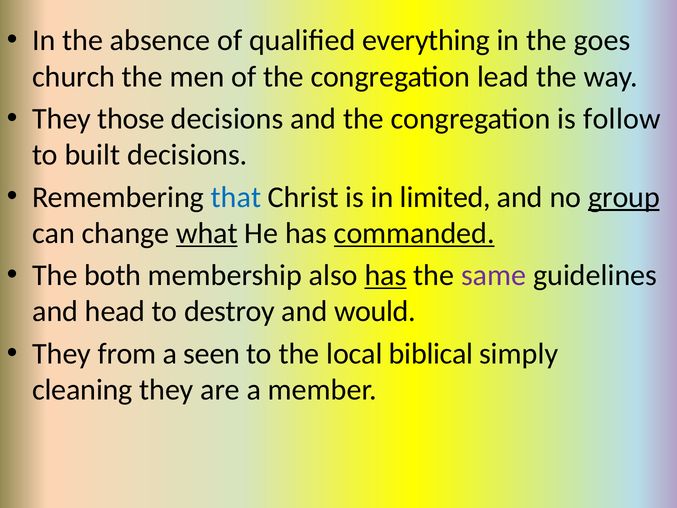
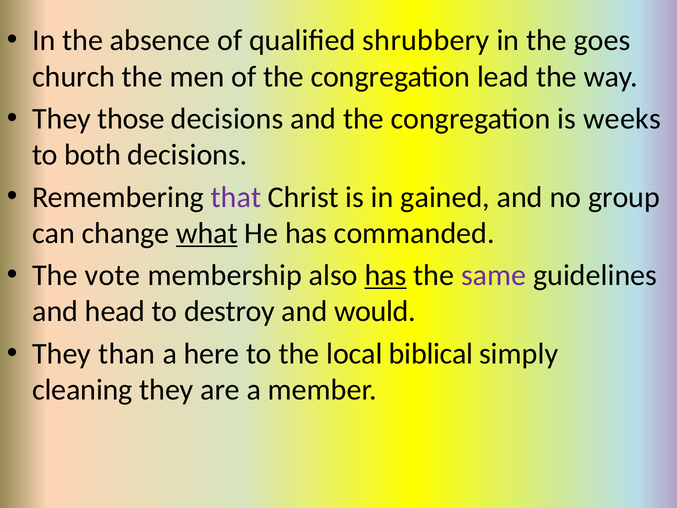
everything: everything -> shrubbery (426, 40)
follow: follow -> weeks (622, 119)
built: built -> both (93, 155)
that colour: blue -> purple (236, 197)
limited: limited -> gained (445, 197)
group underline: present -> none (624, 197)
commanded underline: present -> none (414, 233)
both: both -> vote (113, 275)
from: from -> than (127, 353)
seen: seen -> here (212, 353)
